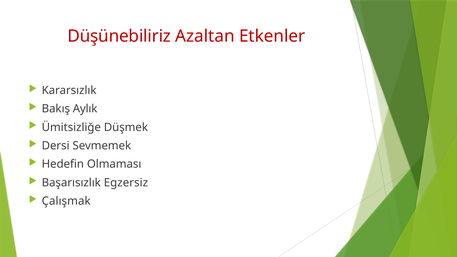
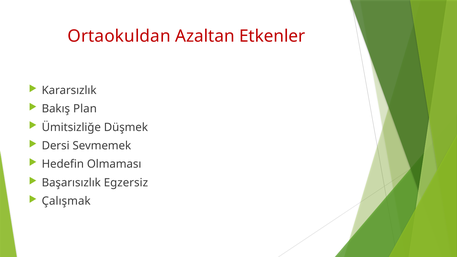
Düşünebiliriz: Düşünebiliriz -> Ortaokuldan (119, 36)
Aylık: Aylık -> Plan (85, 109)
